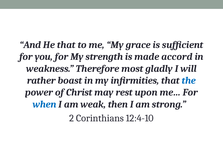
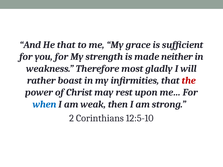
accord: accord -> neither (177, 57)
the colour: blue -> red (189, 81)
12:4-10: 12:4-10 -> 12:5-10 (140, 118)
